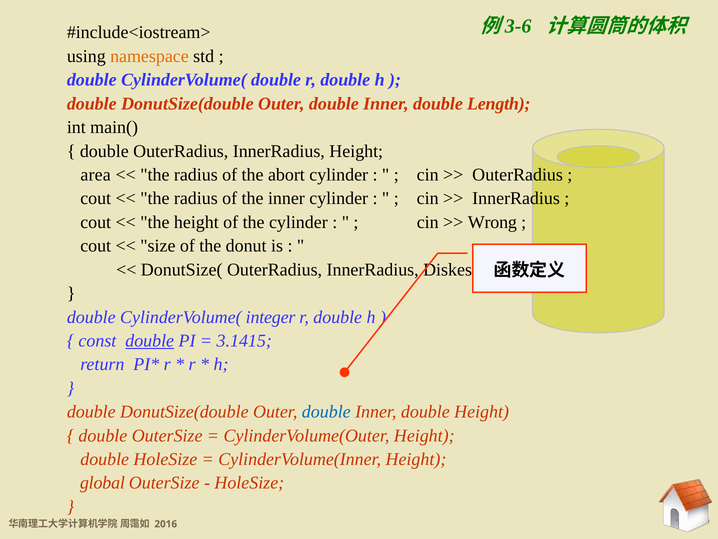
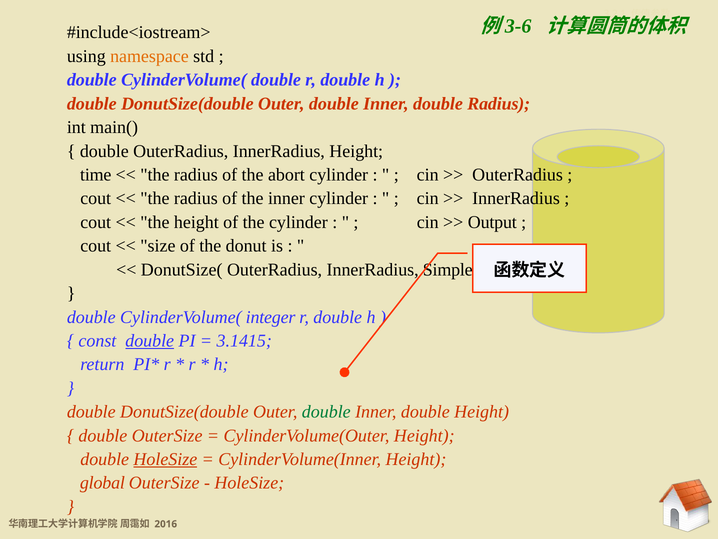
double Length: Length -> Radius (499, 104)
area: area -> time (96, 175)
Wrong: Wrong -> Output (492, 222)
Diskes: Diskes -> Simple (451, 269)
double colour: blue -> green (326, 412)
HoleSize underline: none -> present (165, 459)
